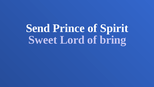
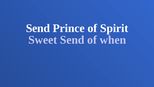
Sweet Lord: Lord -> Send (72, 40)
bring: bring -> when (113, 40)
